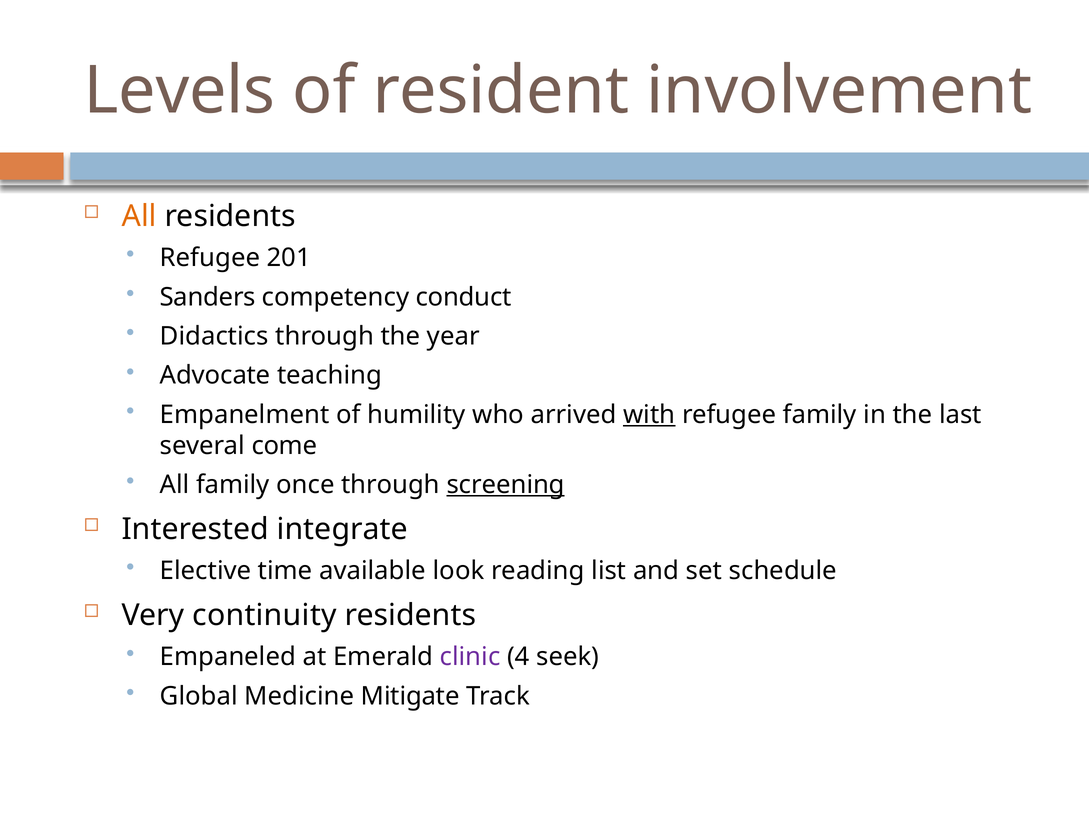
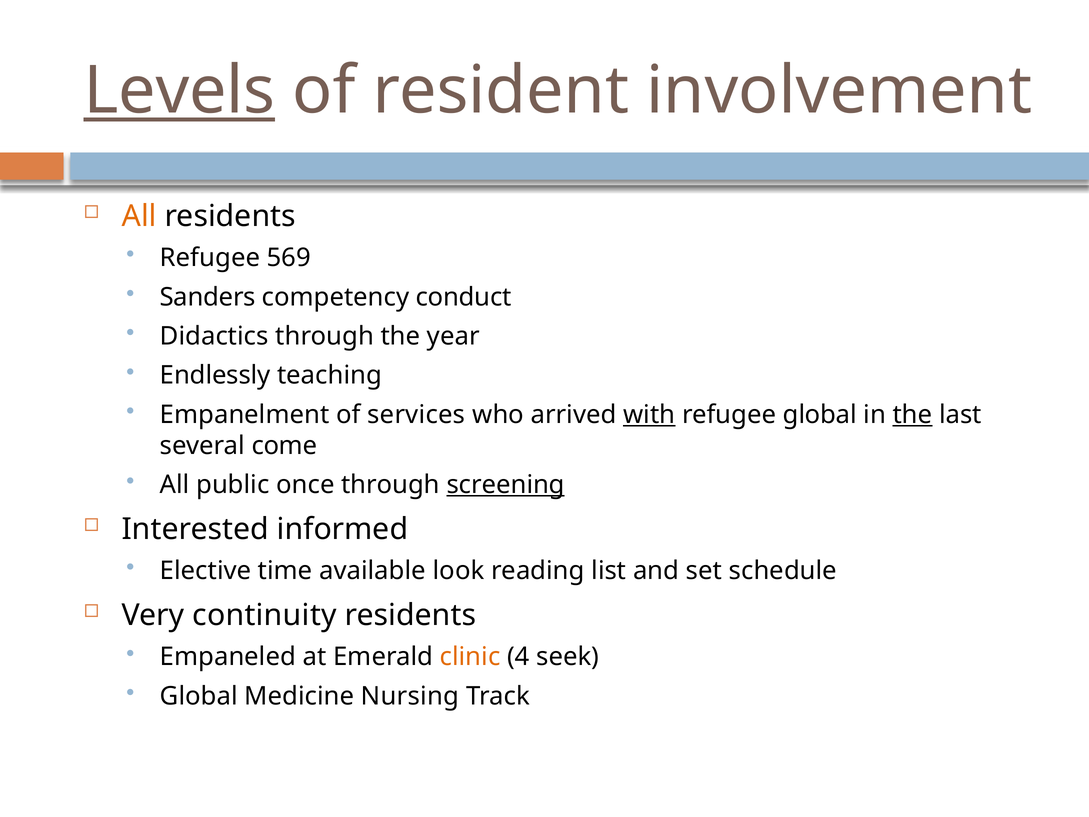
Levels underline: none -> present (179, 91)
201: 201 -> 569 (289, 258)
Advocate: Advocate -> Endlessly (215, 375)
humility: humility -> services (416, 415)
refugee family: family -> global (820, 415)
the underline: none -> present (913, 415)
All family: family -> public (233, 485)
integrate: integrate -> informed (342, 529)
clinic colour: purple -> orange (470, 657)
Mitigate: Mitigate -> Nursing (410, 696)
